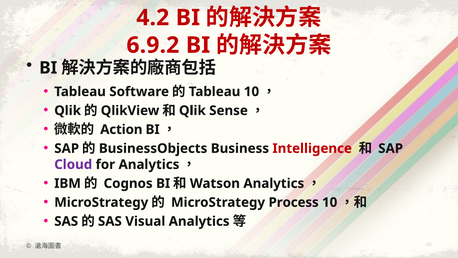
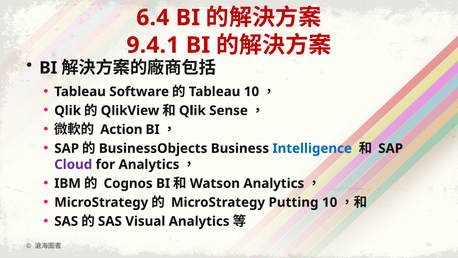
4.2: 4.2 -> 6.4 (153, 18)
6.9.2: 6.9.2 -> 9.4.1 (153, 45)
Intelligence colour: red -> blue (312, 148)
Process: Process -> Putting (294, 202)
